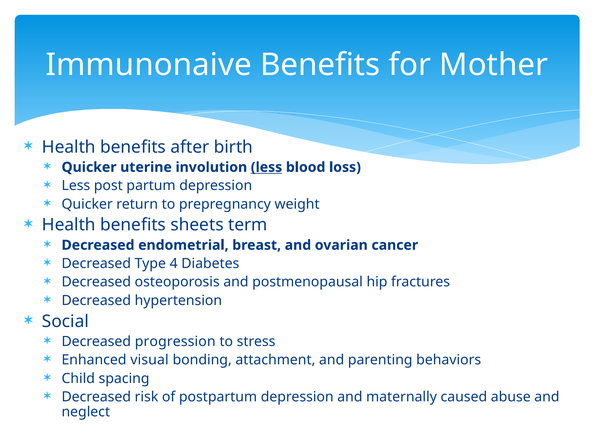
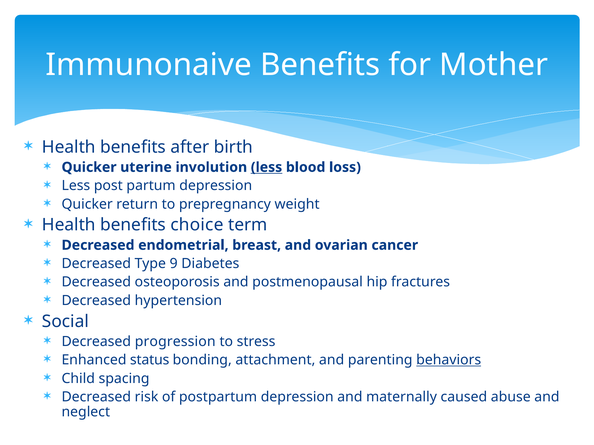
sheets: sheets -> choice (197, 225)
4: 4 -> 9 (174, 264)
visual: visual -> status (150, 360)
behaviors underline: none -> present (449, 360)
